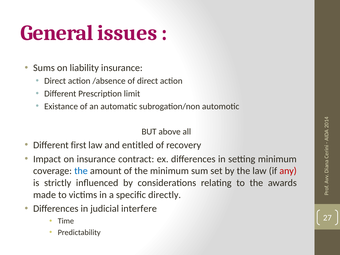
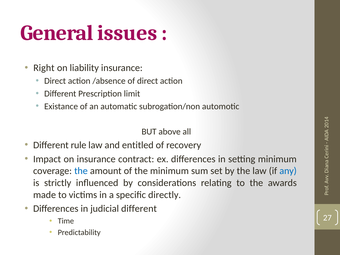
Sums: Sums -> Right (44, 68)
first: first -> rule (79, 145)
any colour: red -> blue (288, 171)
judicial interfere: interfere -> different (139, 209)
